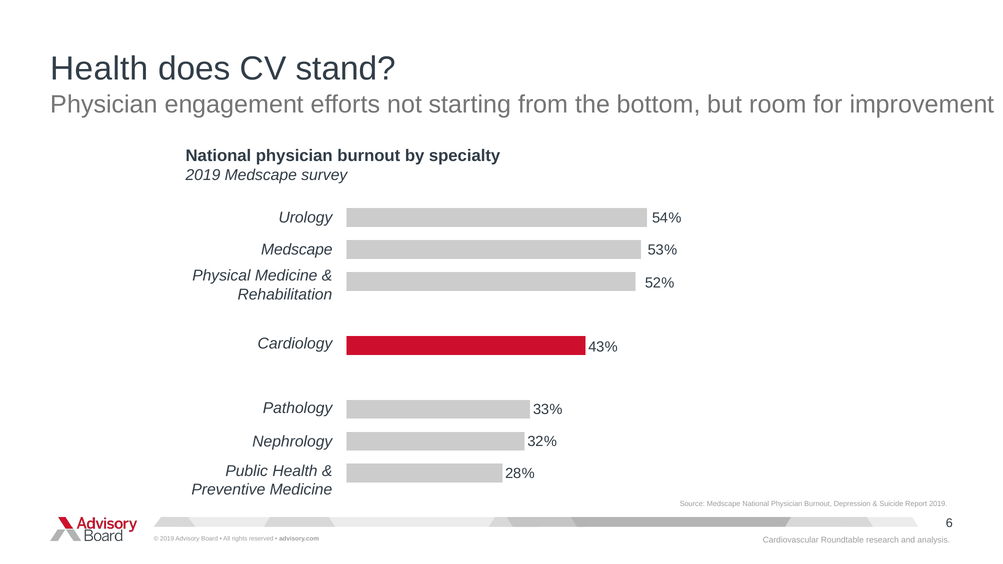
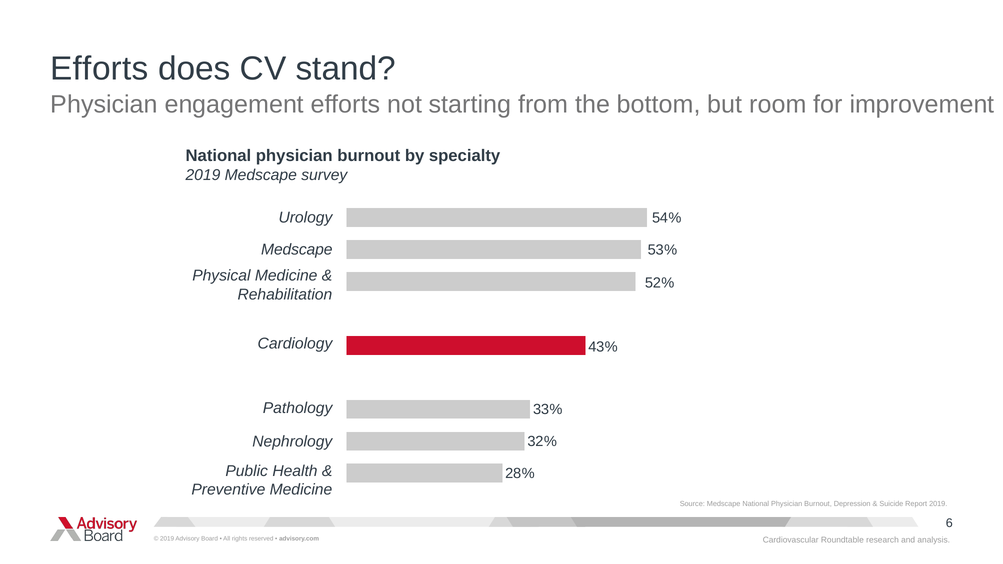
Health: Health -> Efforts (99, 69)
